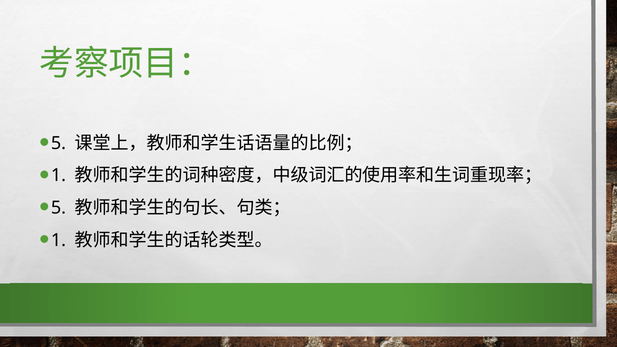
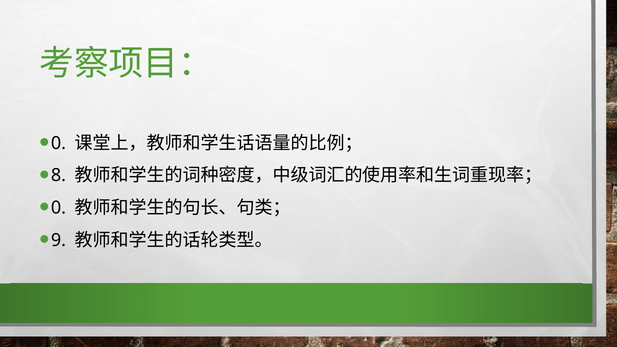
5: 5 -> 0 (58, 143)
1: 1 -> 8 (58, 175)
5: 5 -> 0 (58, 208)
1: 1 -> 9 (58, 240)
